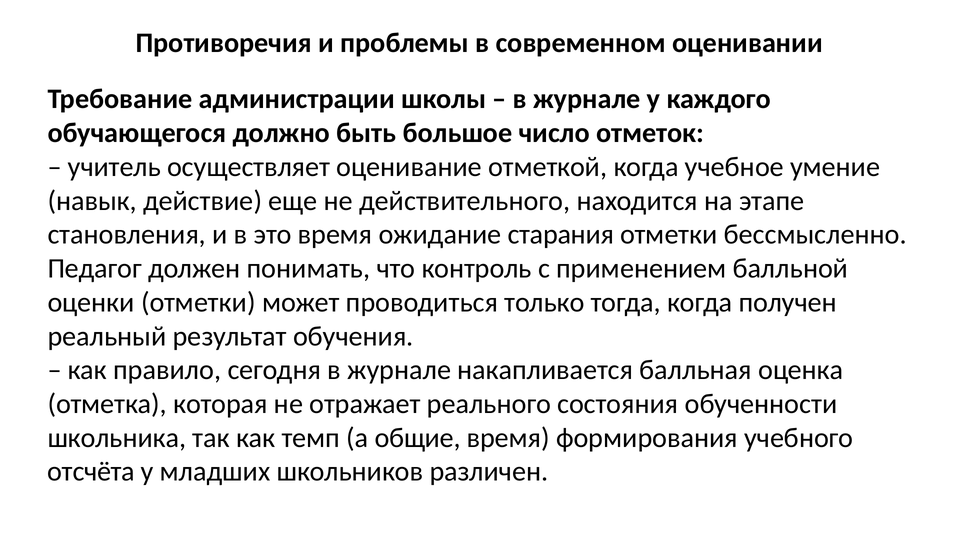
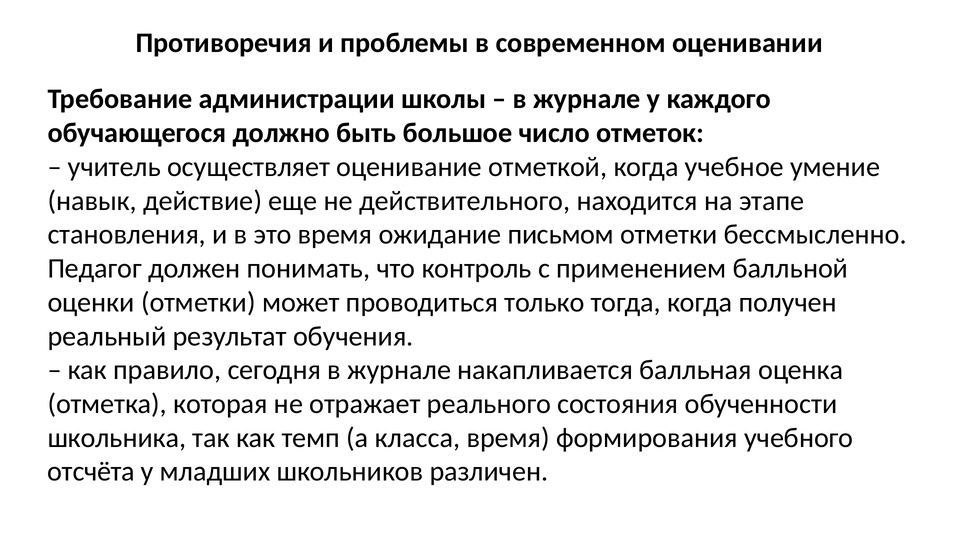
старания: старания -> письмом (561, 235)
общие: общие -> класса (418, 438)
